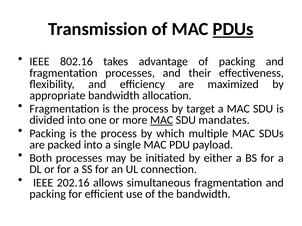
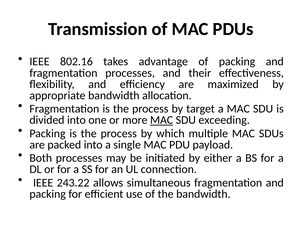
PDUs underline: present -> none (233, 29)
mandates: mandates -> exceeding (224, 120)
202.16: 202.16 -> 243.22 (73, 183)
